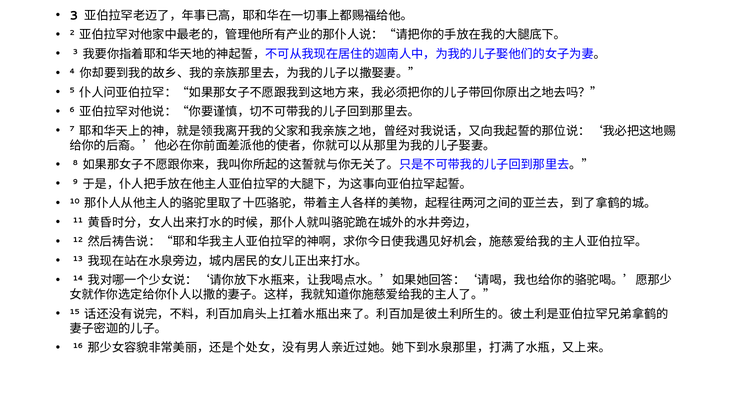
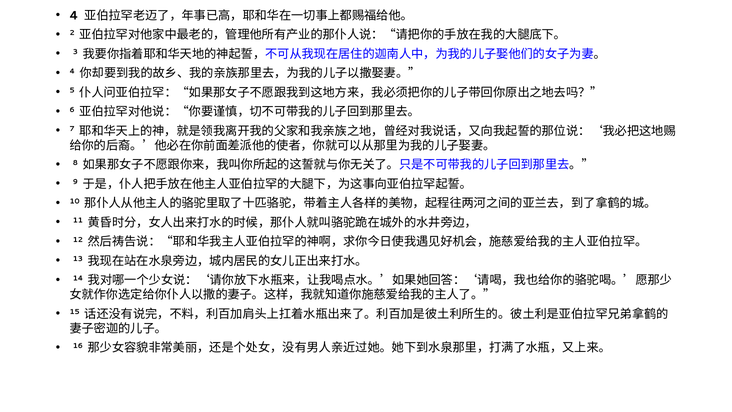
3: 3 -> 4 (74, 16)
